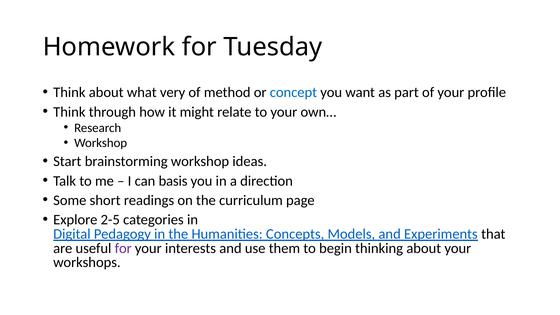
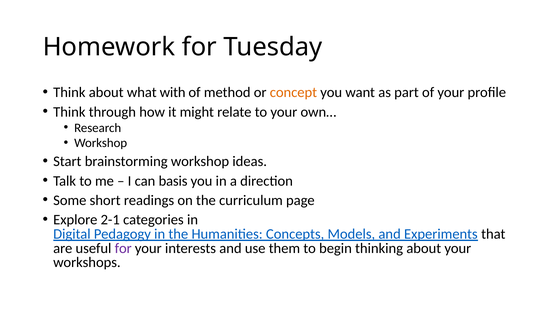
very: very -> with (173, 92)
concept colour: blue -> orange (293, 92)
2-5: 2-5 -> 2-1 (110, 220)
